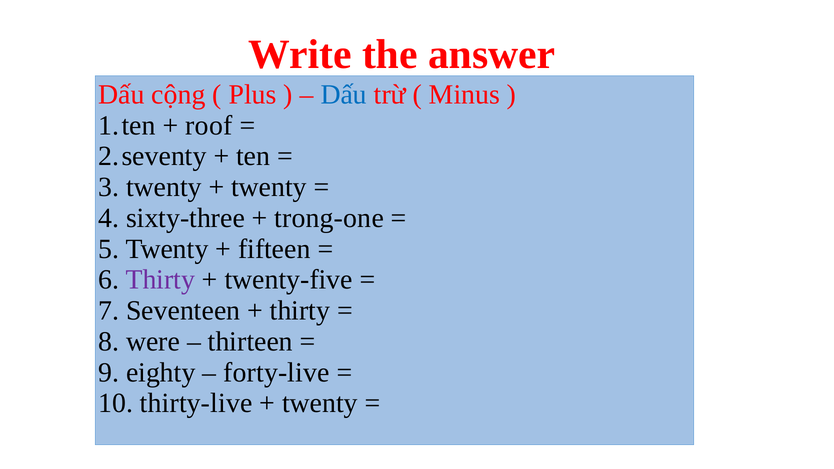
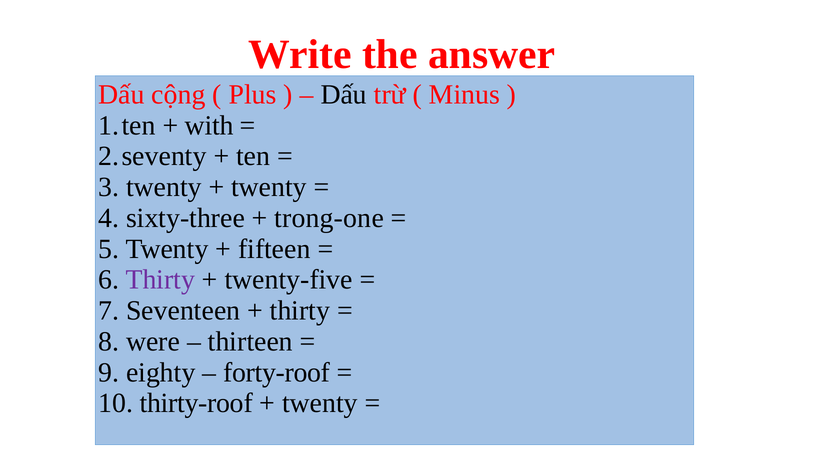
Dấu colour: blue -> black (344, 94)
roof: roof -> with (209, 125)
forty-live: forty-live -> forty-roof (277, 372)
thirty-live: thirty-live -> thirty-roof (196, 403)
